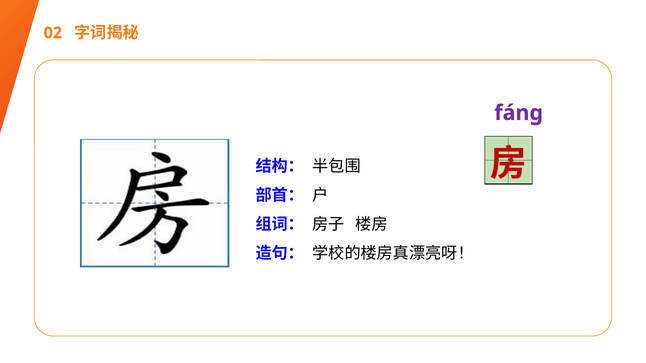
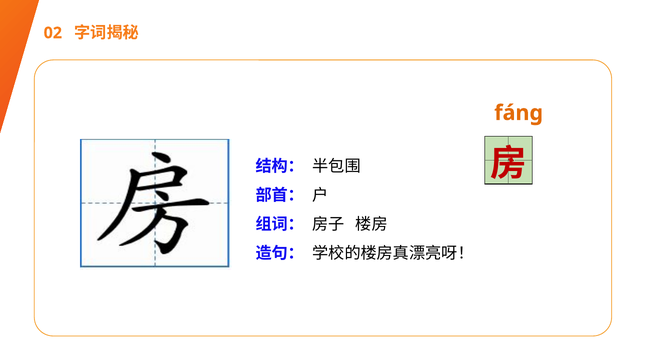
fánɡ colour: purple -> orange (519, 113)
